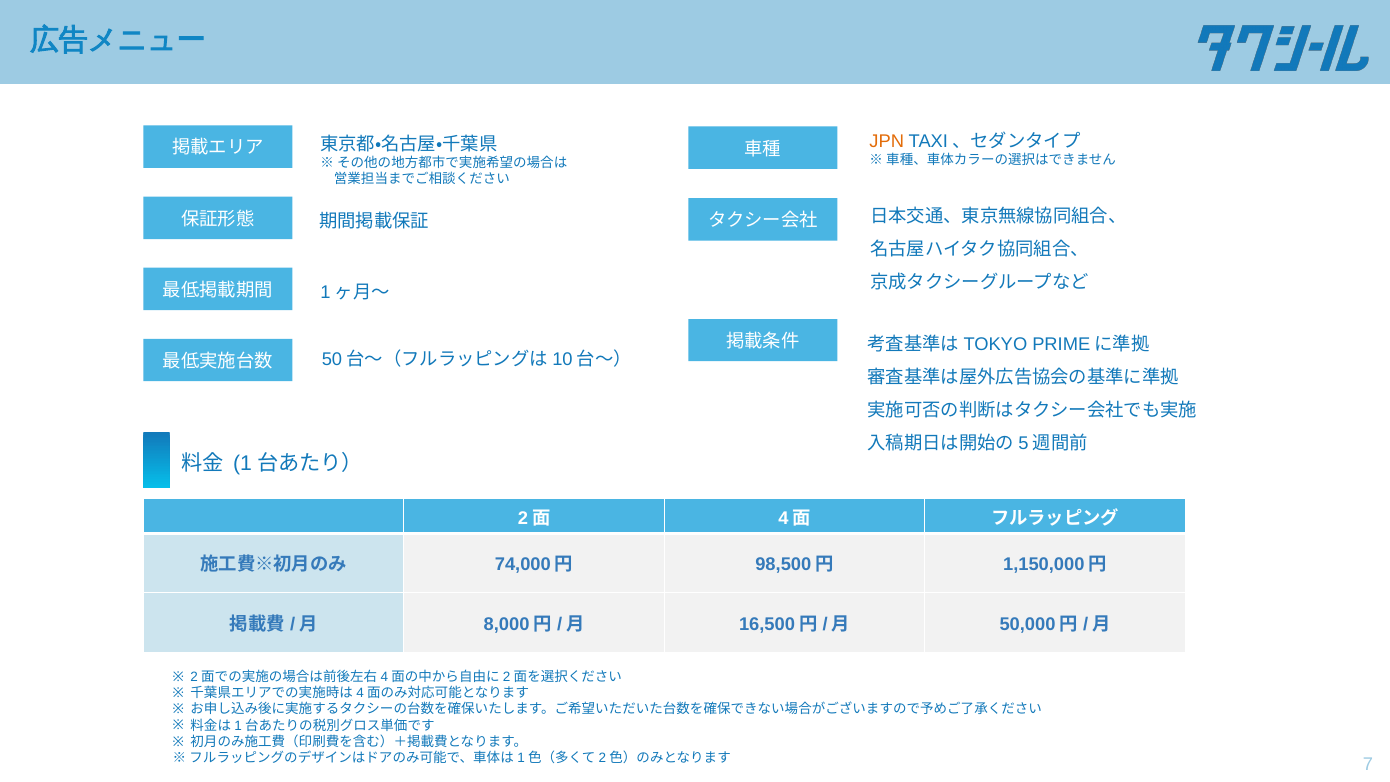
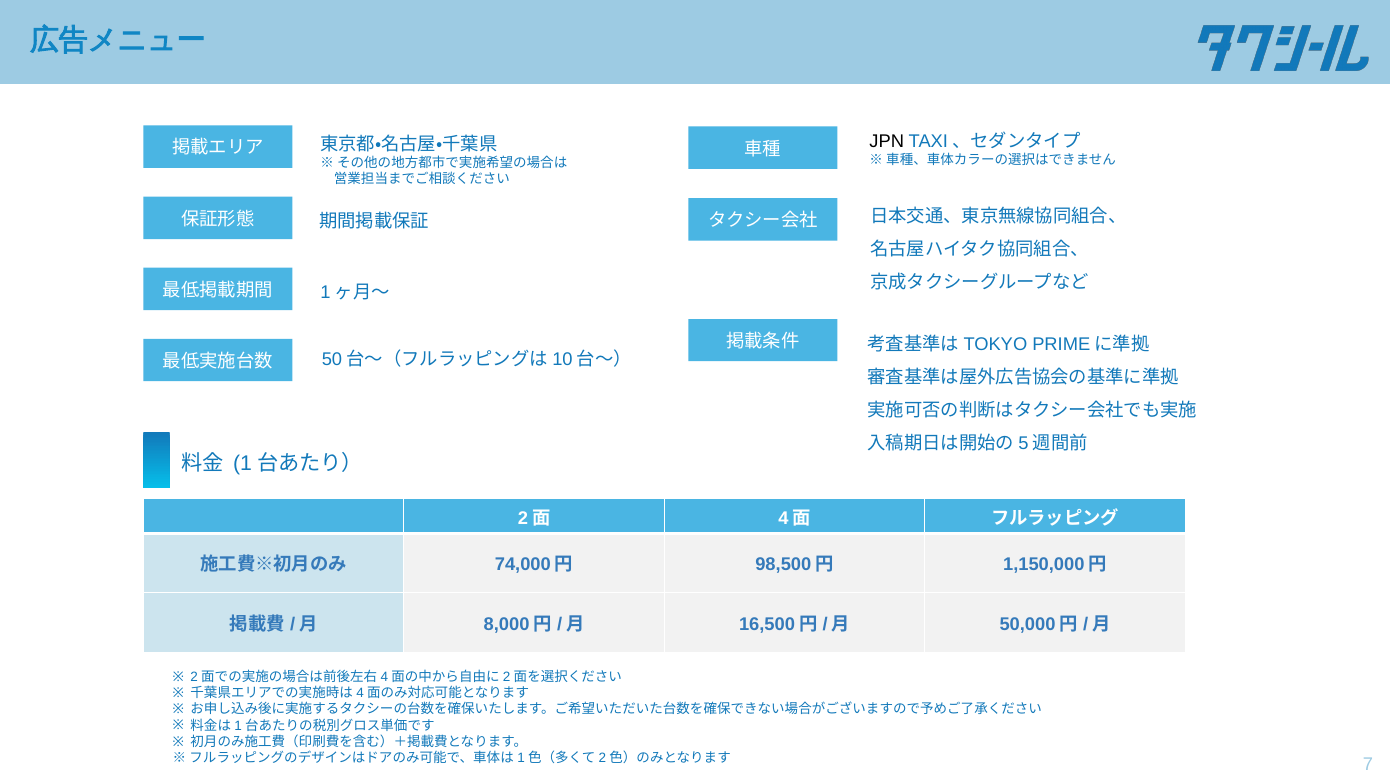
JPN colour: orange -> black (887, 141)
